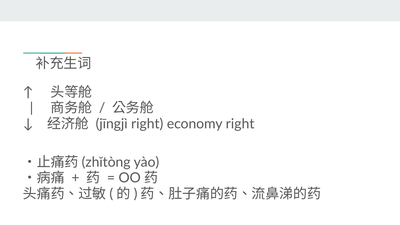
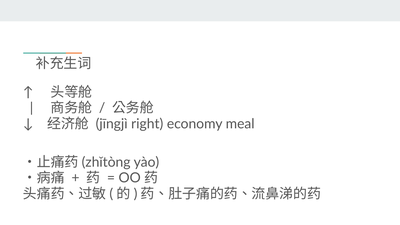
economy right: right -> meal (240, 124)
